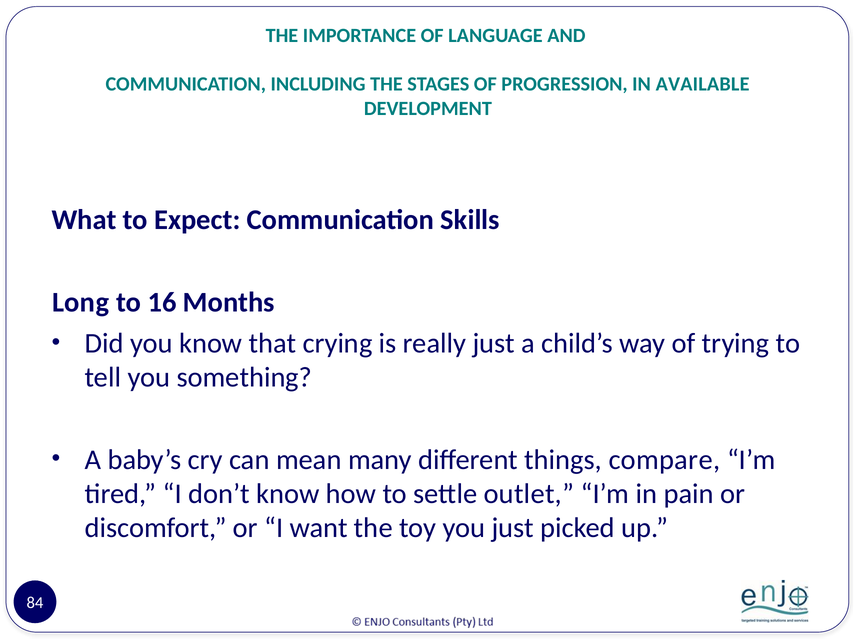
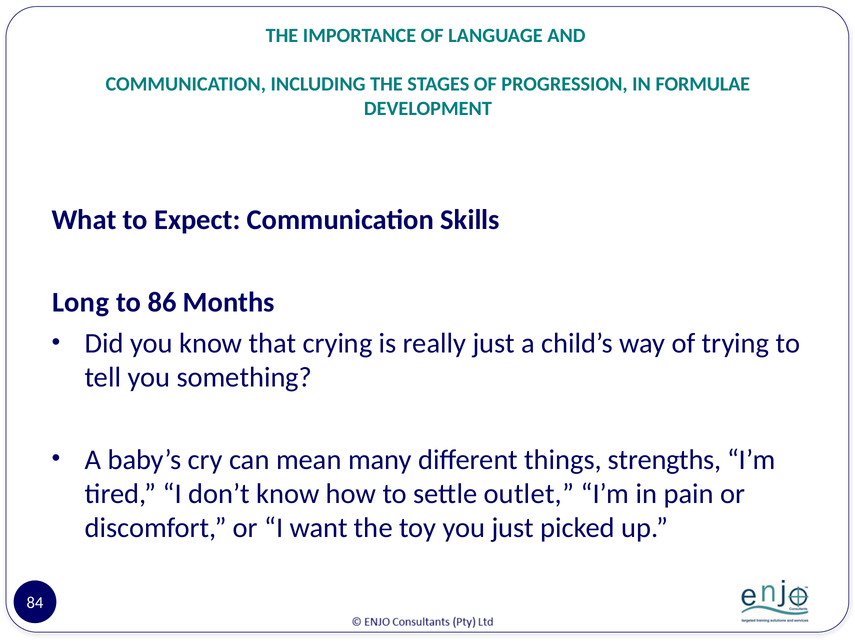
AVAILABLE: AVAILABLE -> FORMULAE (703, 84)
16: 16 -> 86 (162, 302)
compare: compare -> strengths (665, 460)
